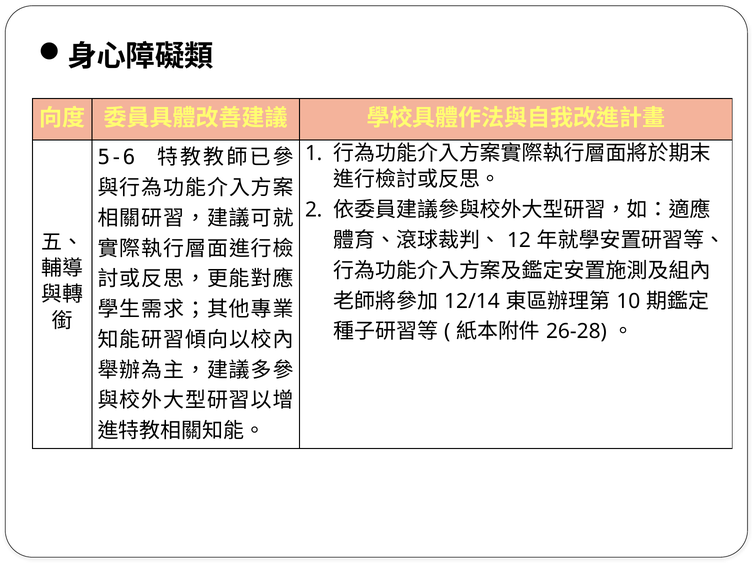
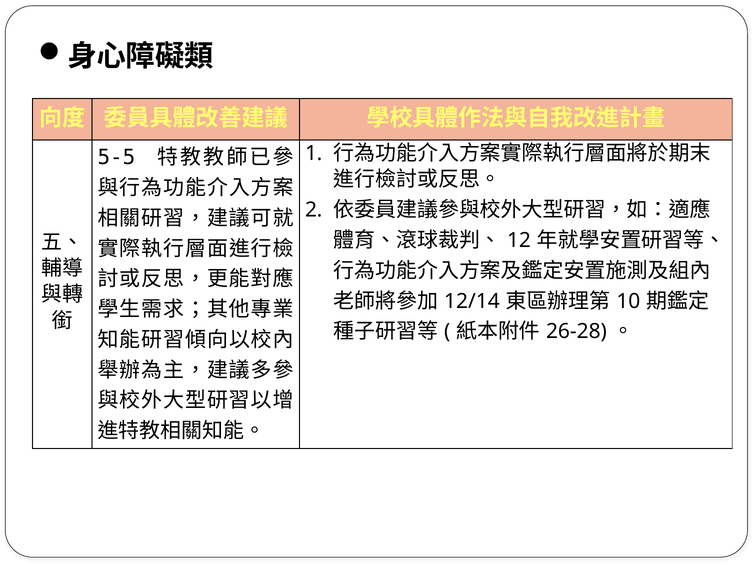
5-6: 5-6 -> 5-5 (116, 157)
